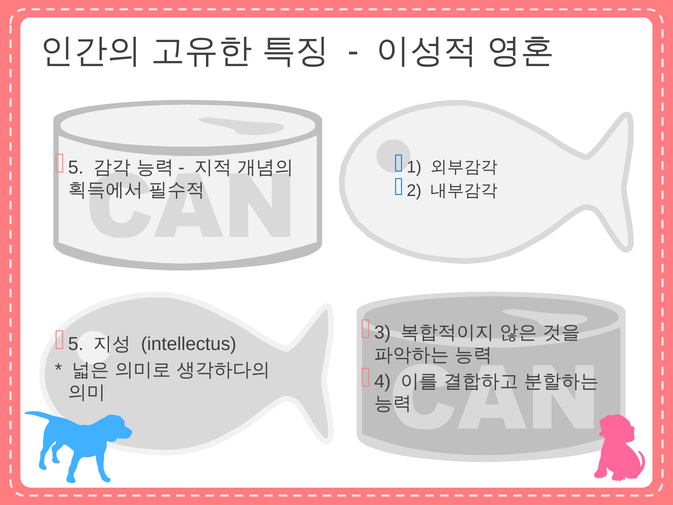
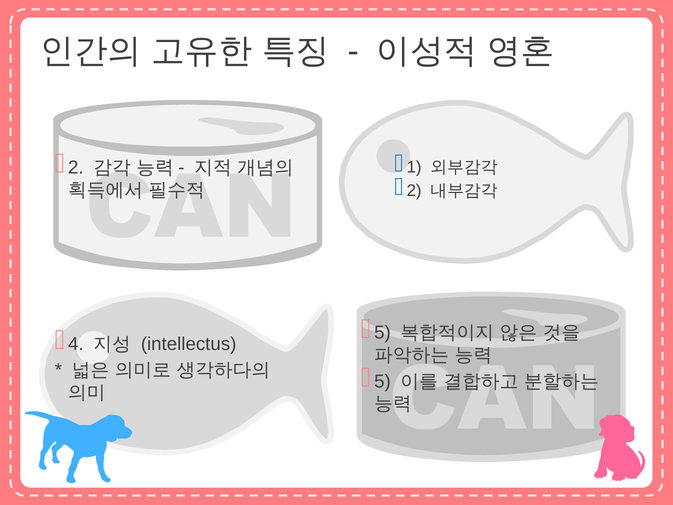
5: 5 -> 2 (76, 168)
3: 3 -> 5 (382, 333)
5: 5 -> 4 (76, 344)
4: 4 -> 5 (382, 381)
